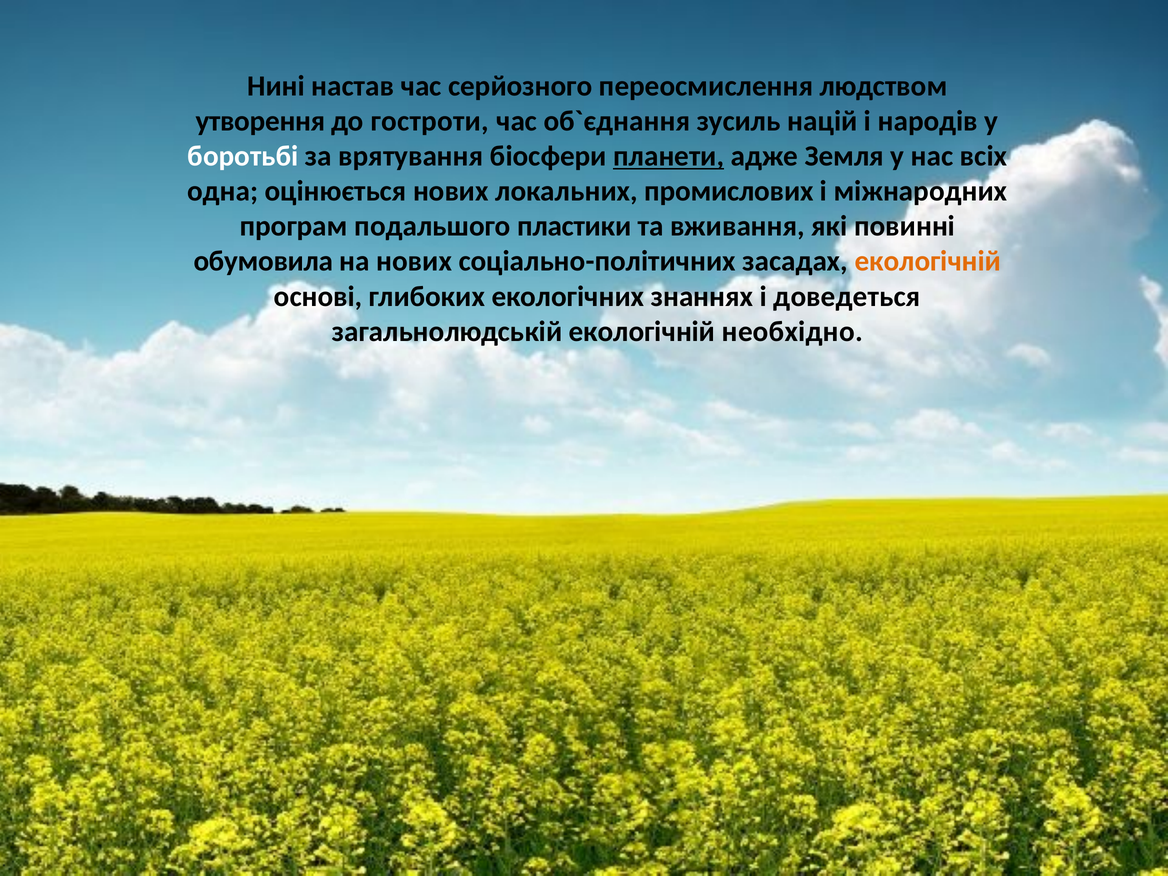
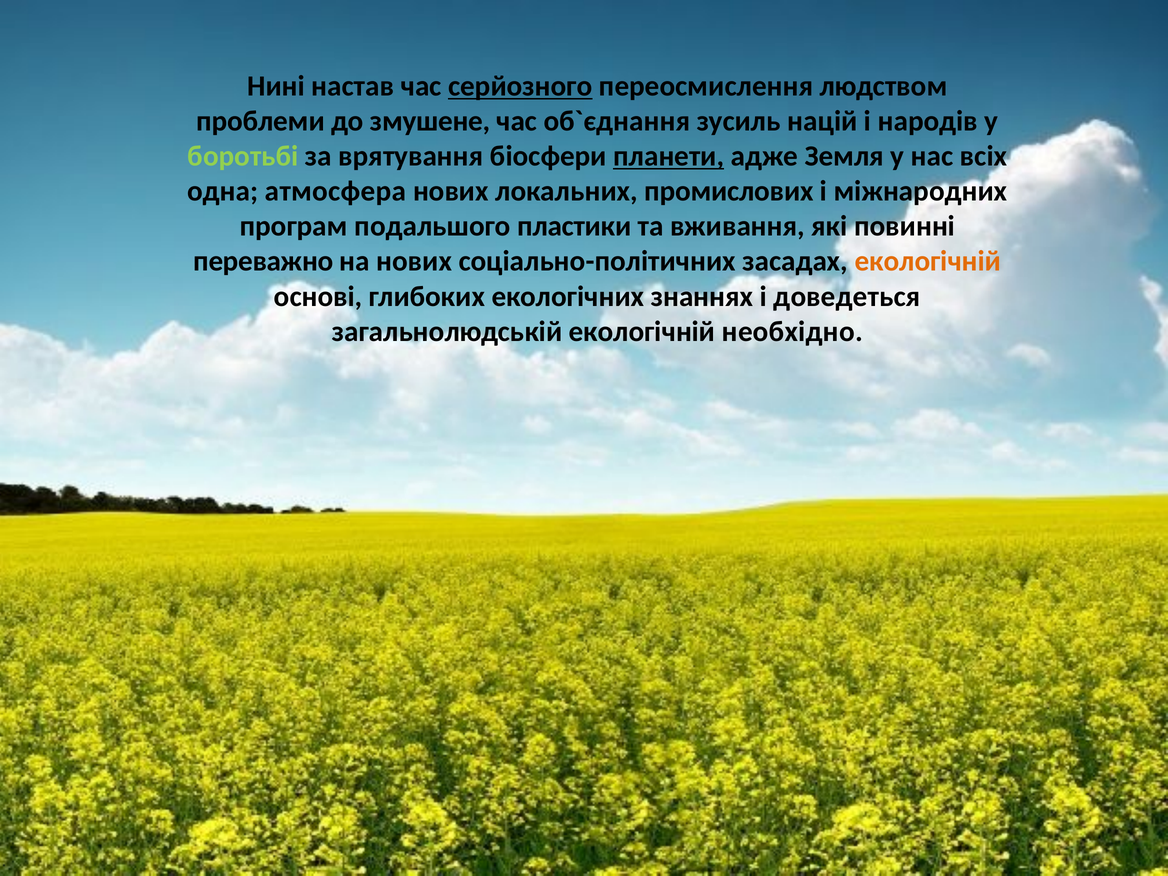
серйозного underline: none -> present (520, 86)
утворення: утворення -> проблеми (260, 121)
гостроти: гостроти -> змушене (430, 121)
боротьбі colour: white -> light green (243, 156)
оцінюється: оцінюється -> атмосфера (335, 191)
обумовила: обумовила -> переважно (263, 261)
